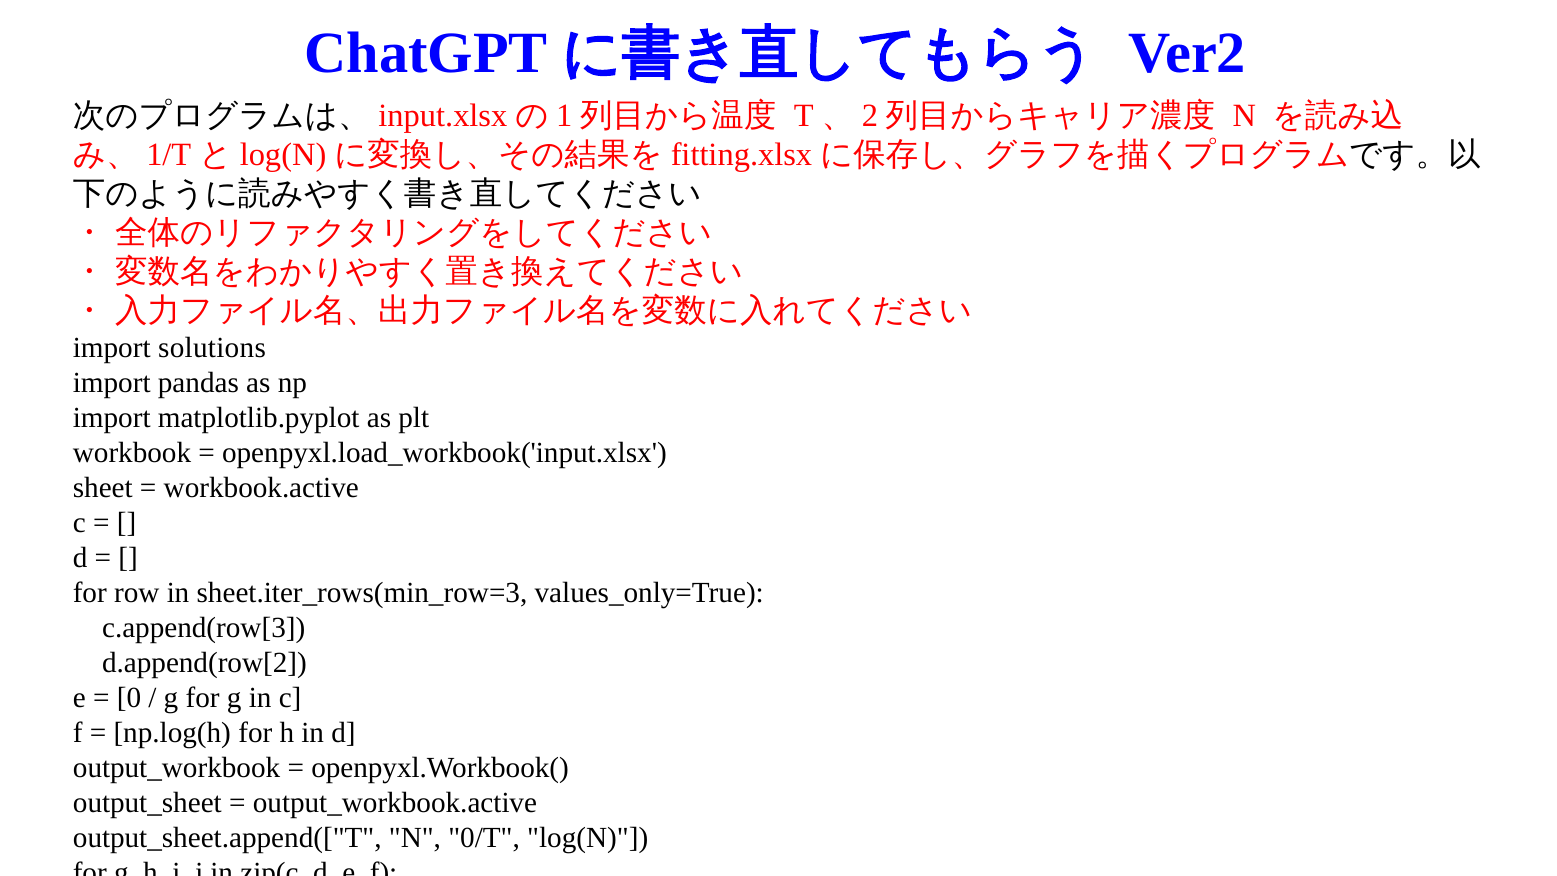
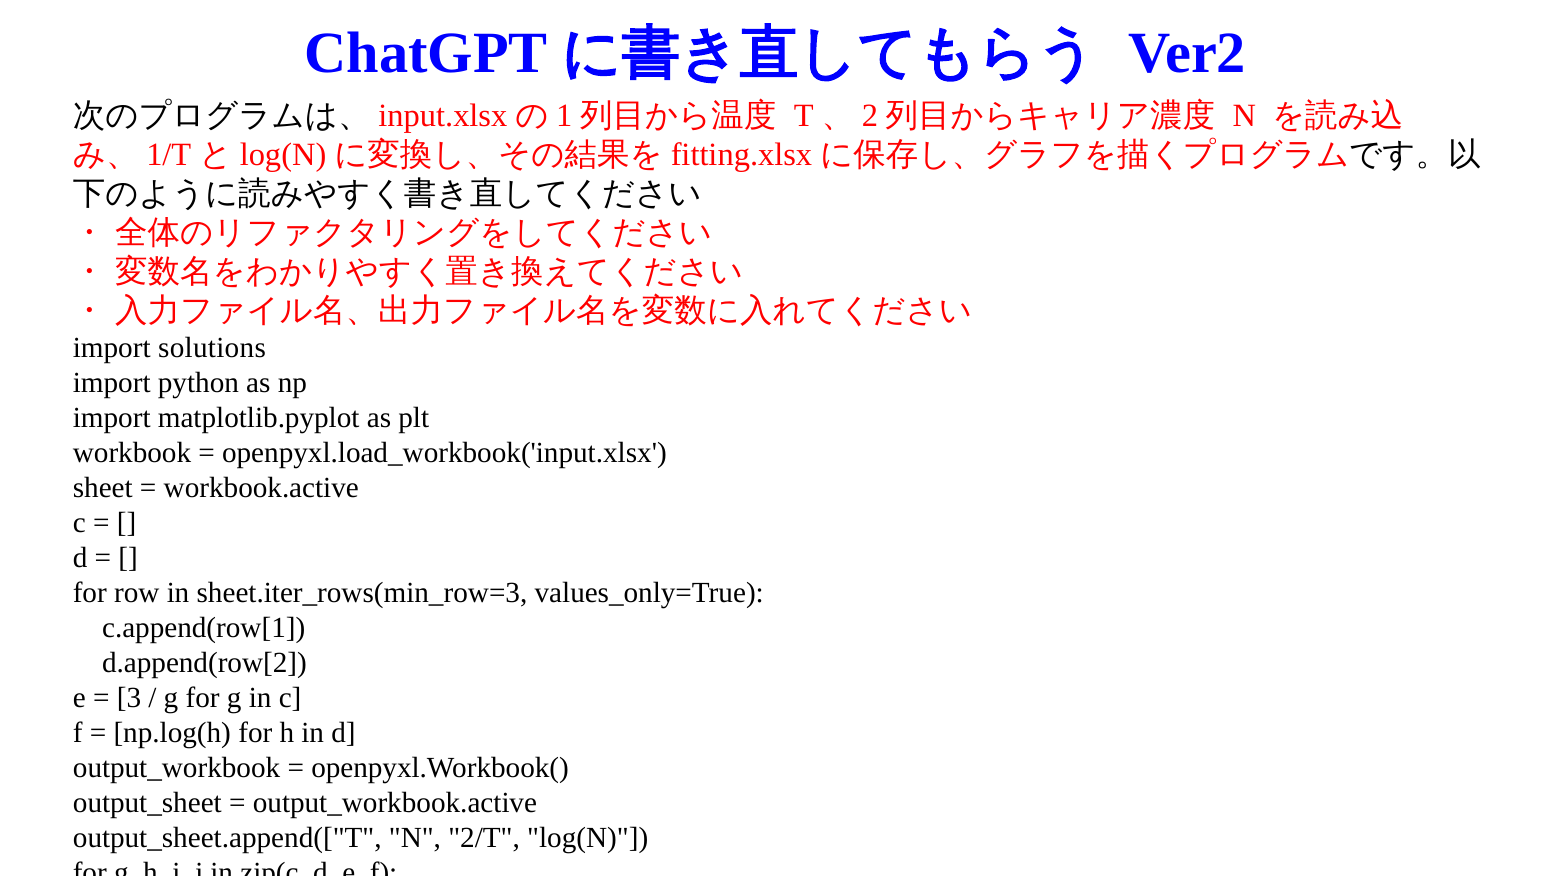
pandas: pandas -> python (198, 383)
c.append(row[3: c.append(row[3 -> c.append(row[1 (204, 628)
0: 0 -> 3 (129, 698)
0/T: 0/T -> 2/T (484, 838)
